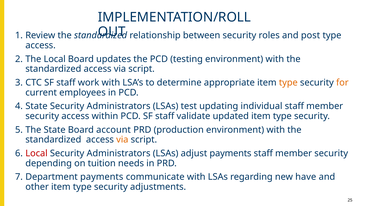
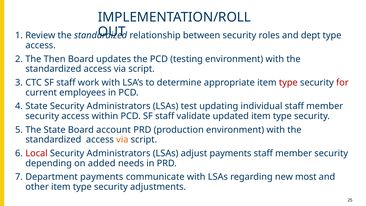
post: post -> dept (311, 35)
The Local: Local -> Then (55, 59)
type colour: orange -> red (288, 83)
for colour: orange -> red (342, 83)
tuition: tuition -> added (102, 163)
have: have -> most (306, 177)
